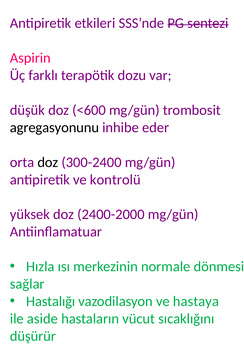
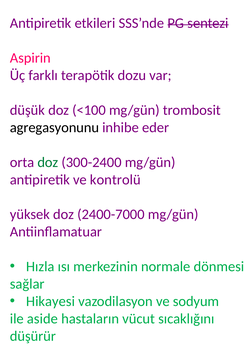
<600: <600 -> <100 (89, 110)
doz colour: black -> green (48, 162)
2400-2000: 2400-2000 -> 2400-7000 (111, 214)
Hastalığı: Hastalığı -> Hikayesi (51, 301)
hastaya: hastaya -> sodyum (196, 301)
